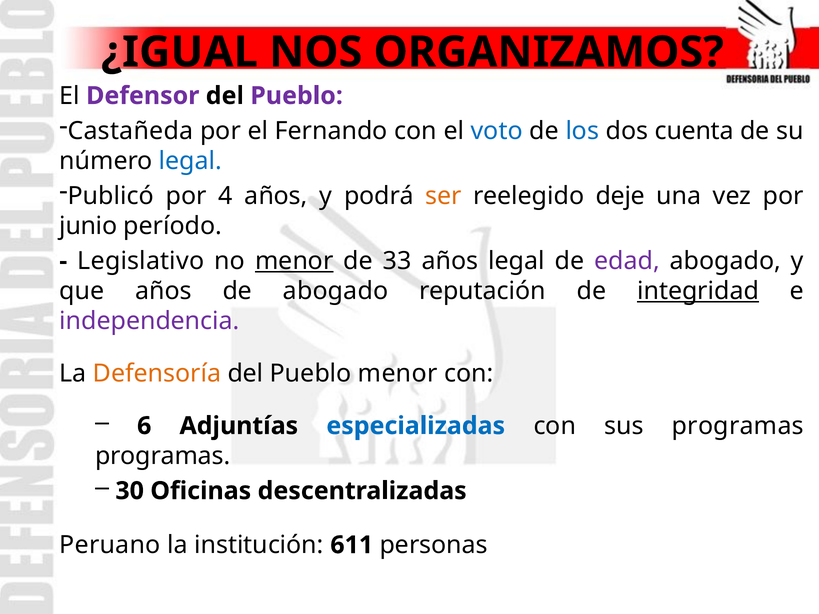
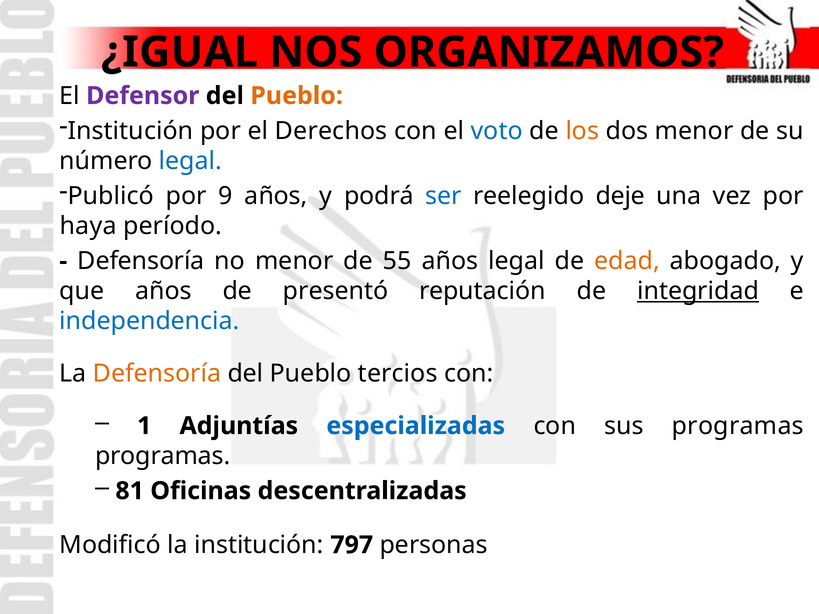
Pueblo colour: purple -> orange (297, 96)
Castañeda: Castañeda -> Institución (130, 131)
Fernando: Fernando -> Derechos (331, 131)
los colour: blue -> orange (582, 131)
dos cuenta: cuenta -> menor (694, 131)
4: 4 -> 9 (226, 196)
ser colour: orange -> blue (444, 196)
junio: junio -> haya (88, 226)
Legislativo: Legislativo -> Defensoría (141, 261)
menor underline: present -> none (294, 261)
33: 33 -> 55 (397, 261)
edad colour: purple -> orange (627, 261)
de abogado: abogado -> presentó (336, 291)
independencia colour: purple -> blue (149, 321)
Pueblo menor: menor -> tercios (398, 373)
6: 6 -> 1 (144, 426)
30: 30 -> 81 (130, 491)
Peruano: Peruano -> Modificó (110, 545)
611: 611 -> 797 (352, 545)
